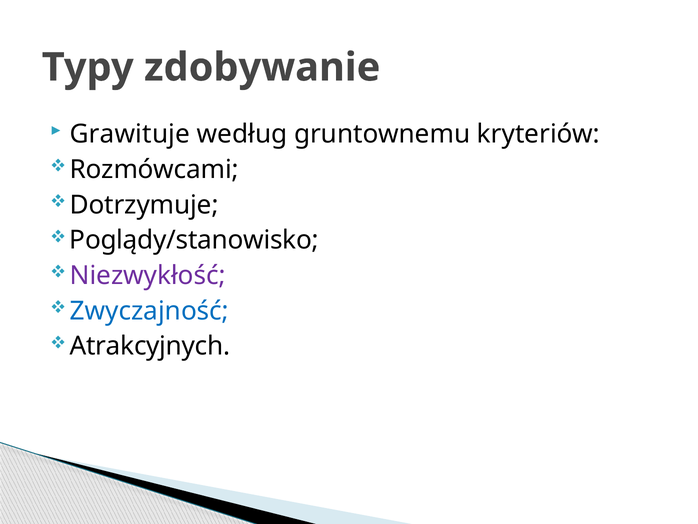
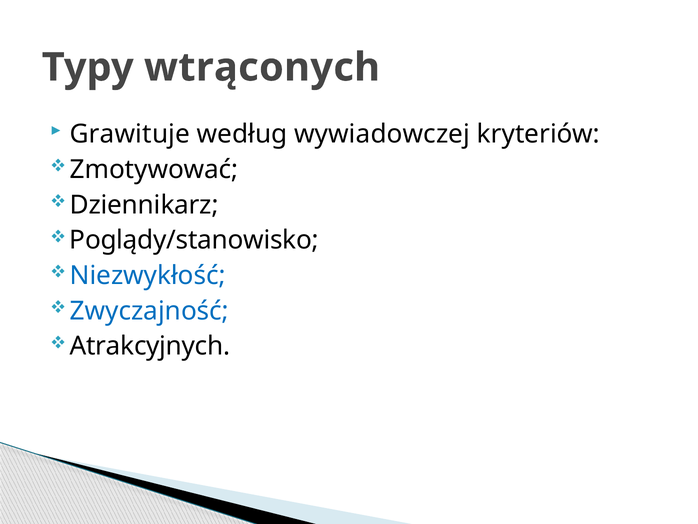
zdobywanie: zdobywanie -> wtrąconych (262, 67)
gruntownemu: gruntownemu -> wywiadowczej (382, 134)
Rozmówcami: Rozmówcami -> Zmotywować (154, 169)
Dotrzymuje: Dotrzymuje -> Dziennikarz (144, 205)
Niezwykłość colour: purple -> blue (148, 275)
